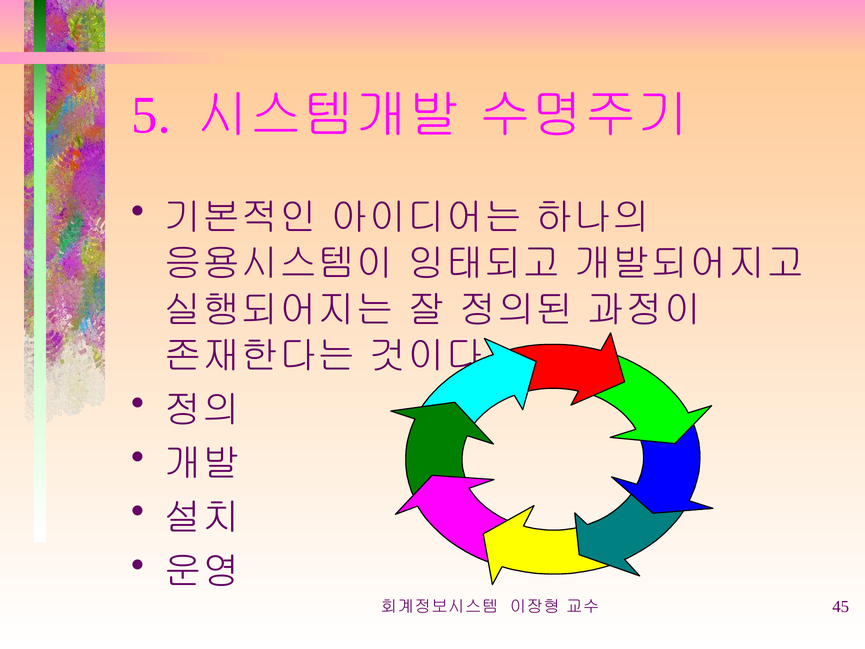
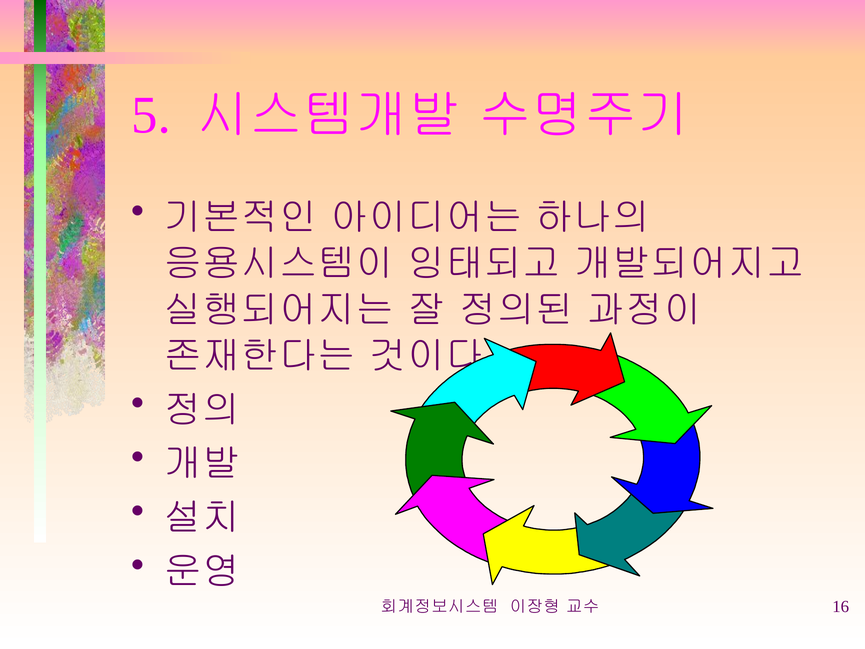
45: 45 -> 16 (841, 607)
